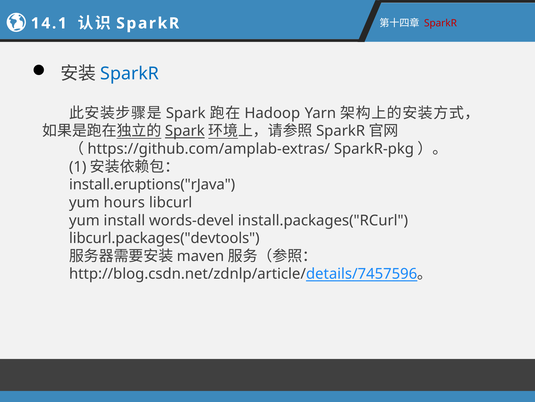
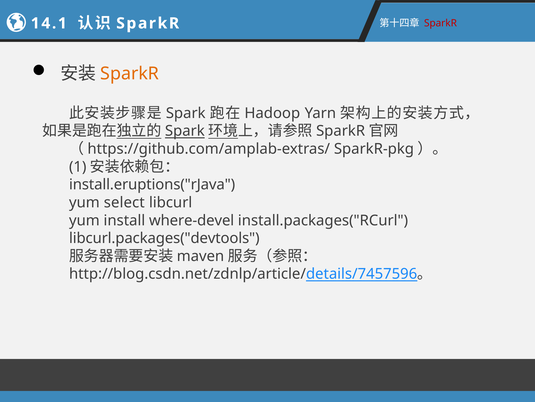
SparkR colour: blue -> orange (130, 74)
hours: hours -> select (124, 202)
words-devel: words-devel -> where-devel (192, 220)
